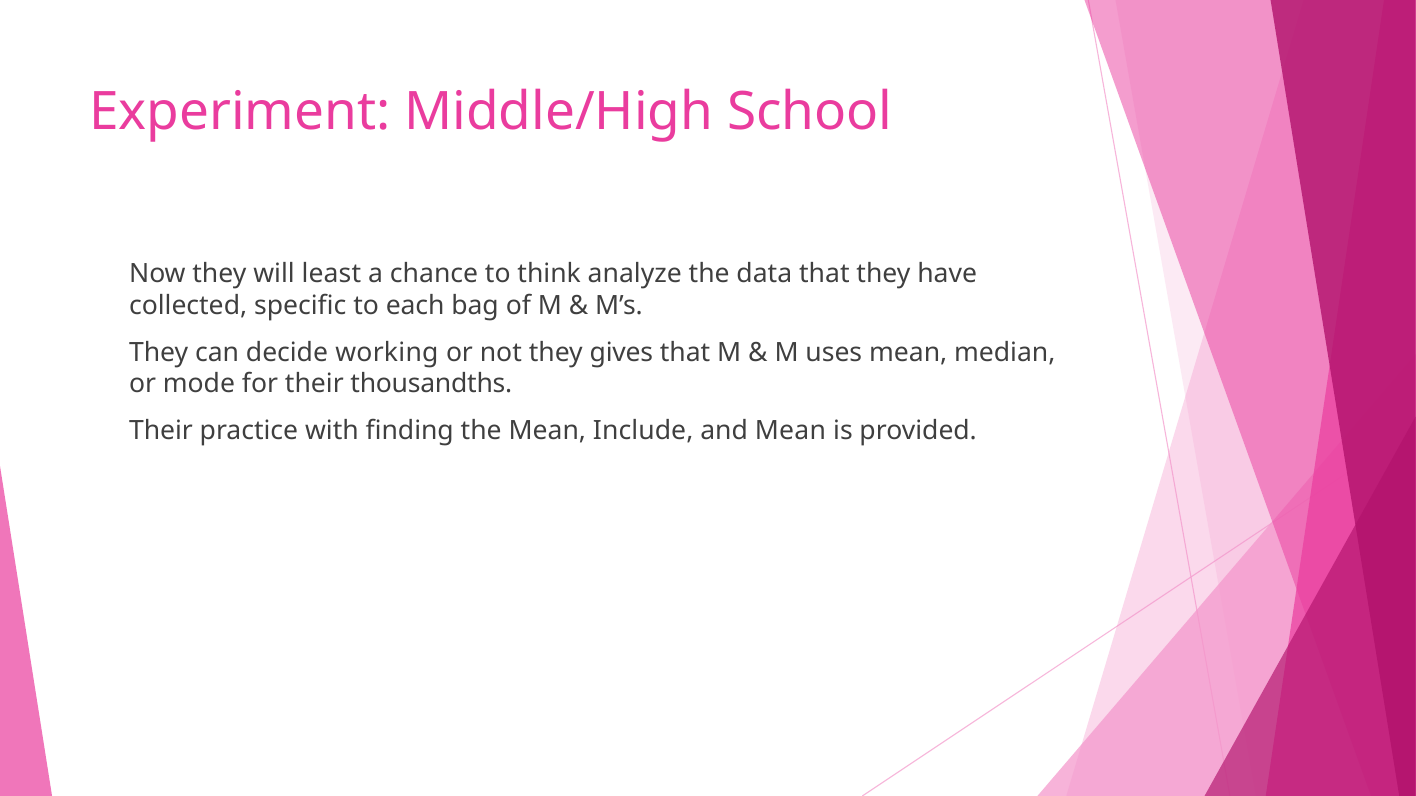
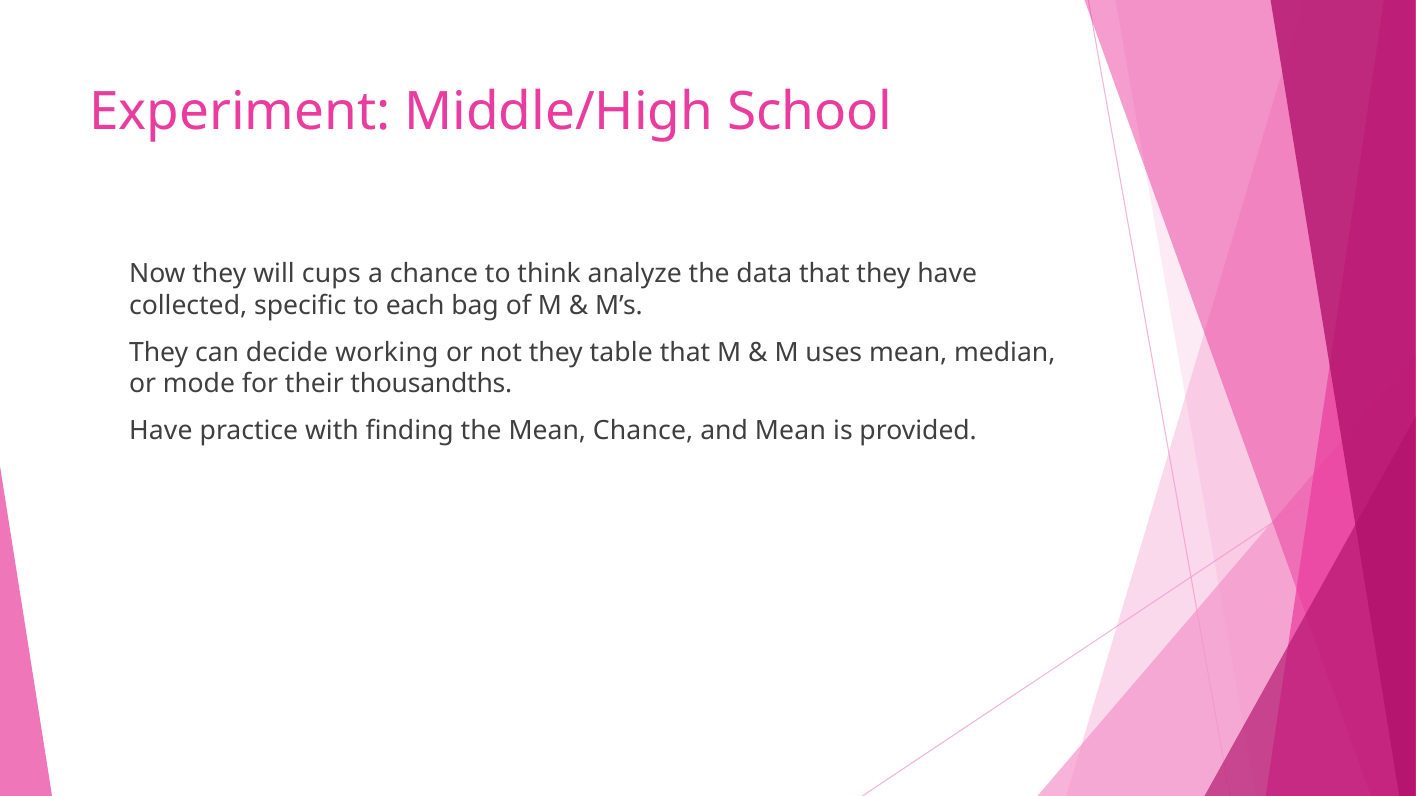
least: least -> cups (331, 274)
gives: gives -> table (621, 353)
Their: Their -> Have (161, 431)
Mean Include: Include -> Chance (643, 431)
